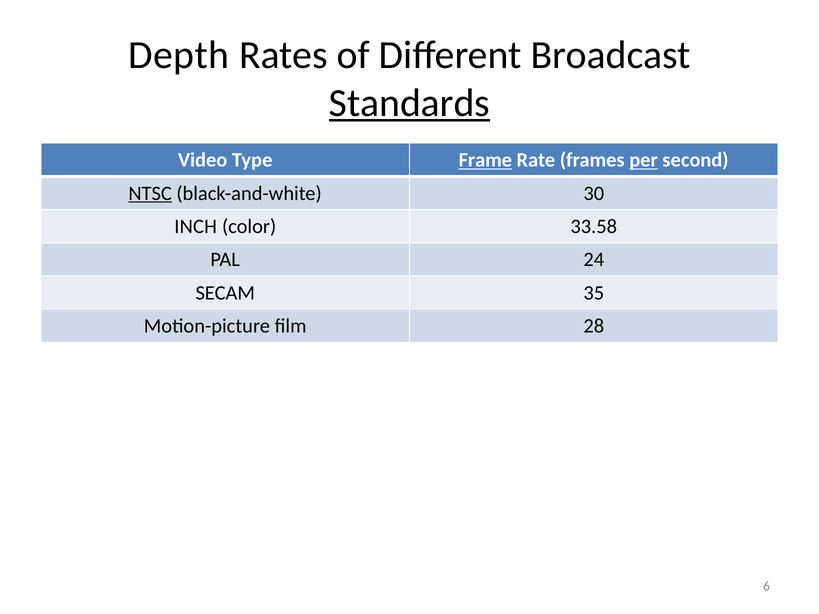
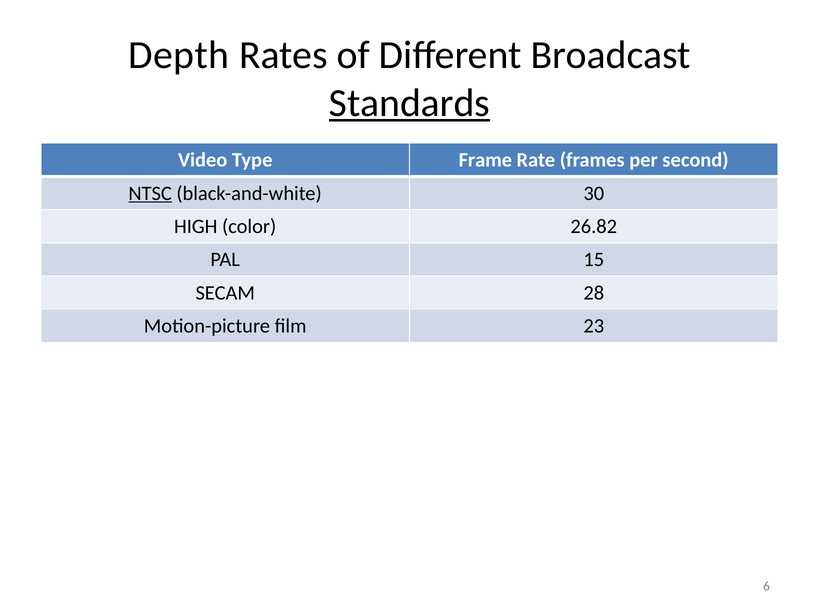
Frame underline: present -> none (485, 160)
per underline: present -> none (644, 160)
INCH: INCH -> HIGH (196, 227)
33.58: 33.58 -> 26.82 (594, 227)
24: 24 -> 15 (594, 260)
35: 35 -> 28 (594, 293)
28: 28 -> 23 (594, 326)
